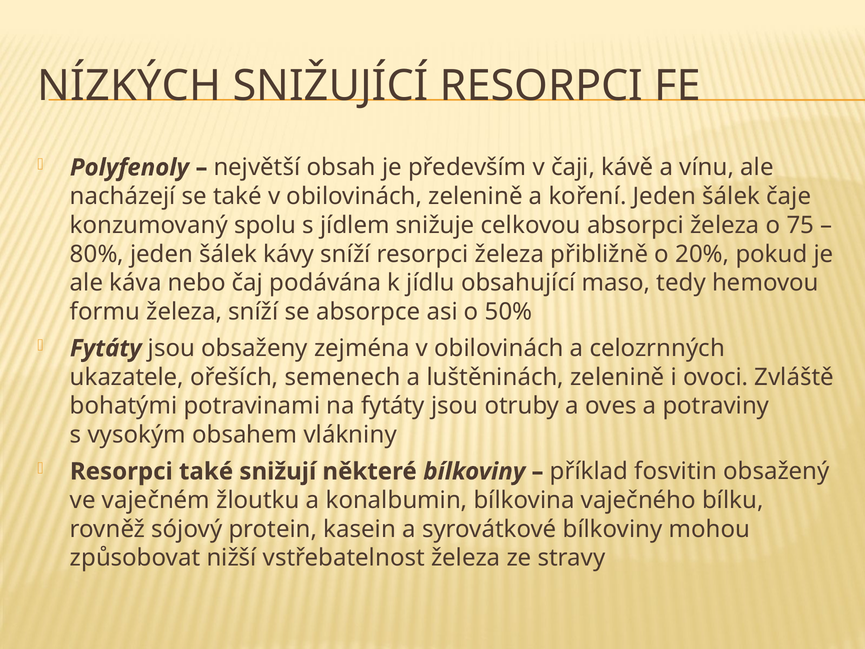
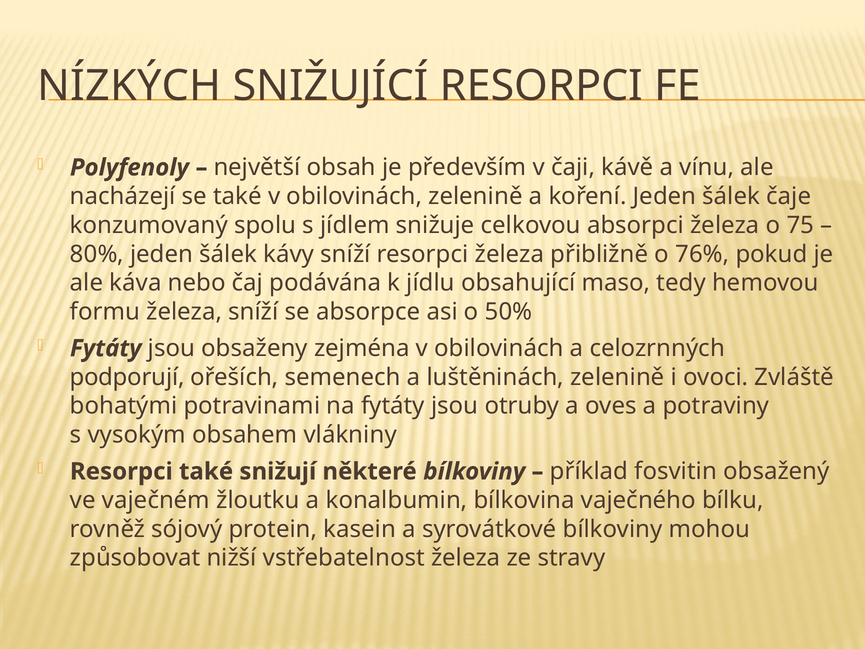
20%: 20% -> 76% (702, 254)
ukazatele: ukazatele -> podporují (127, 377)
